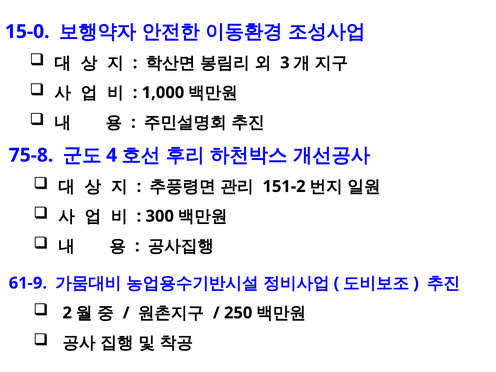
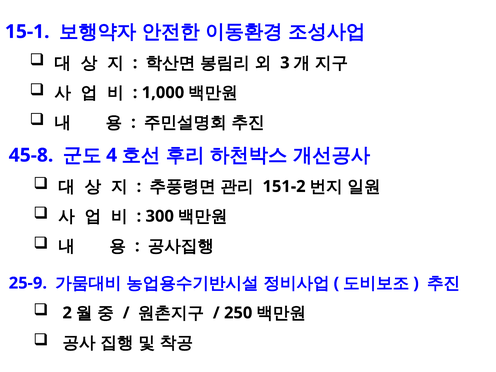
15-0: 15-0 -> 15-1 (27, 32)
75-8: 75-8 -> 45-8 (31, 155)
61-9: 61-9 -> 25-9 (28, 283)
